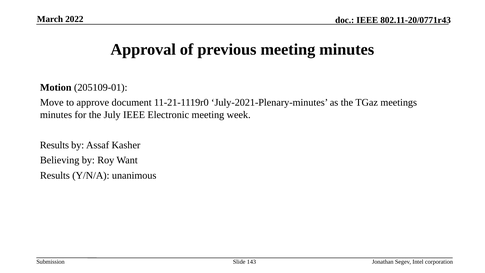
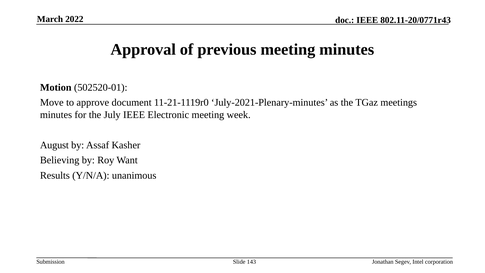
205109-01: 205109-01 -> 502520-01 (101, 87)
Results: Results -> August (54, 145)
